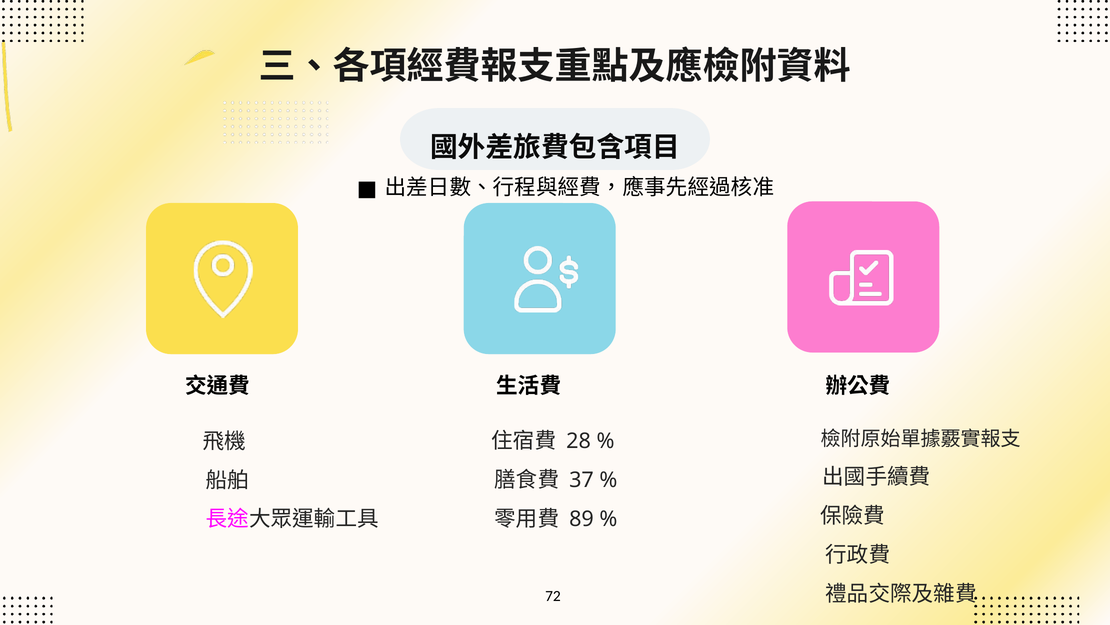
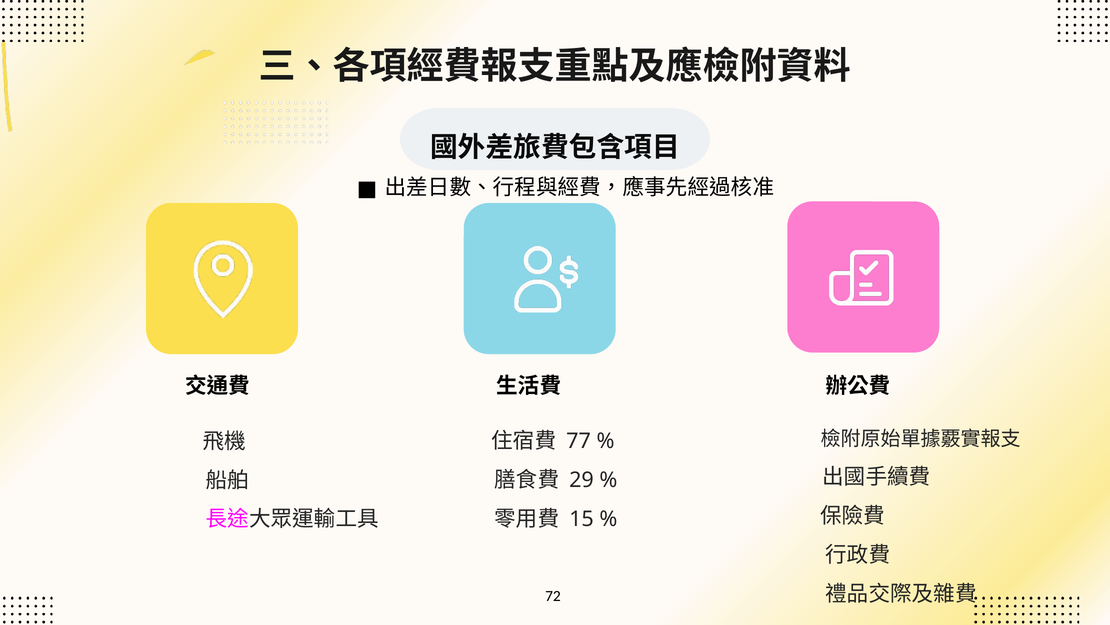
28: 28 -> 77 (579, 441)
37: 37 -> 29 (581, 480)
89: 89 -> 15 (581, 519)
